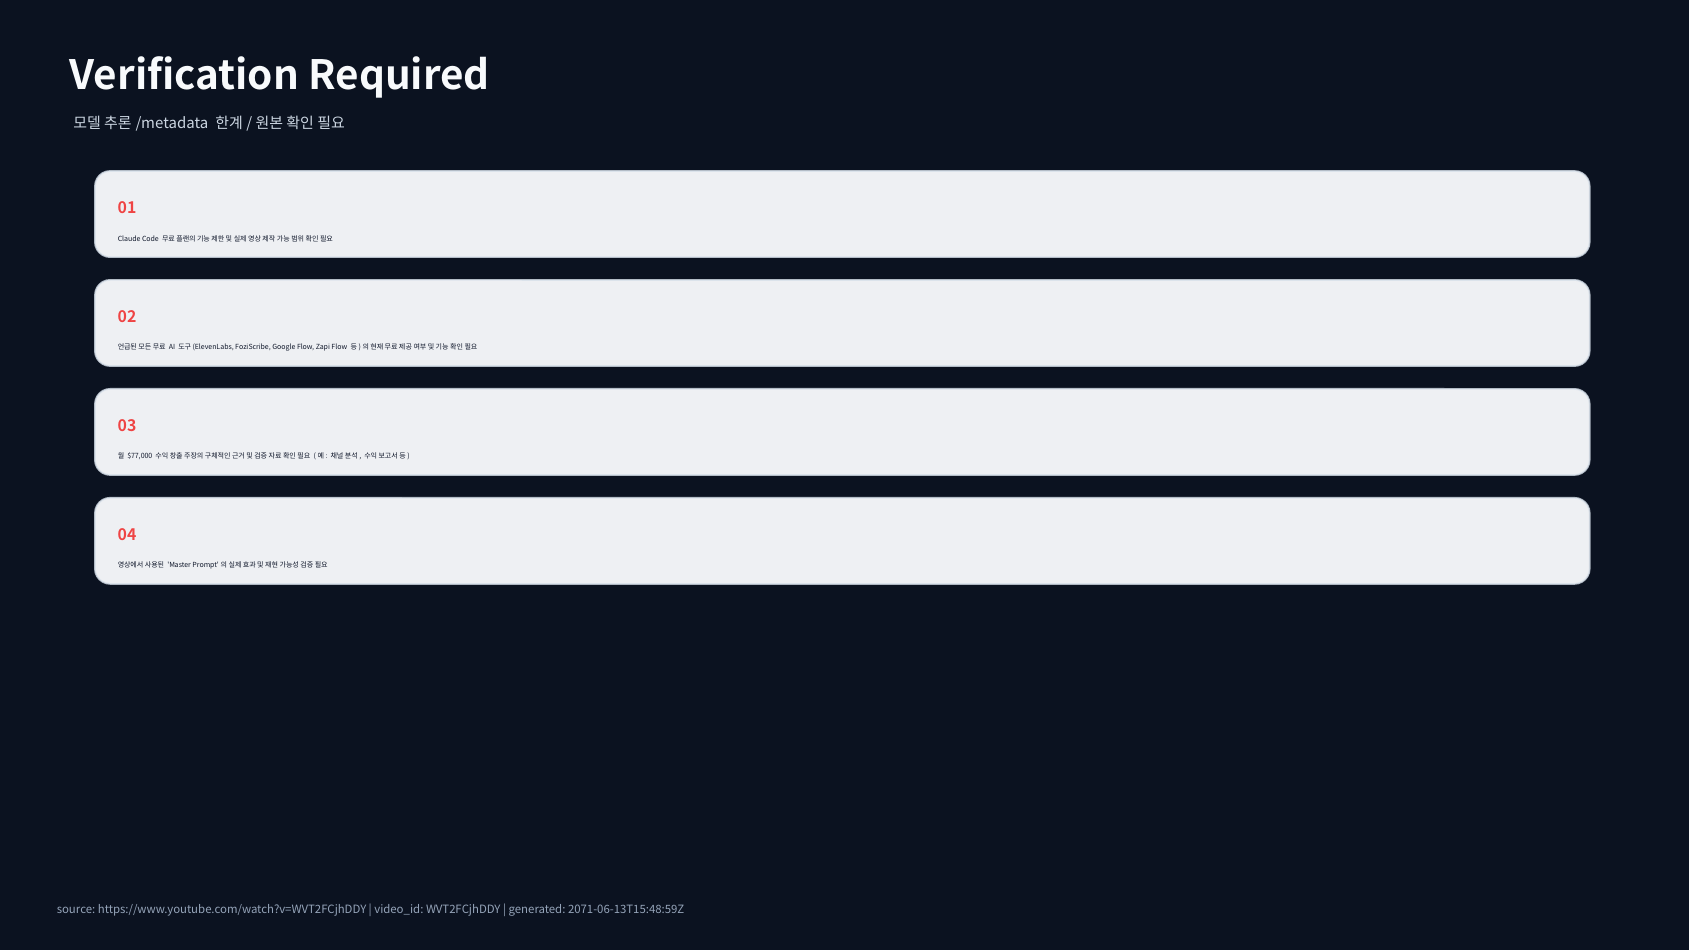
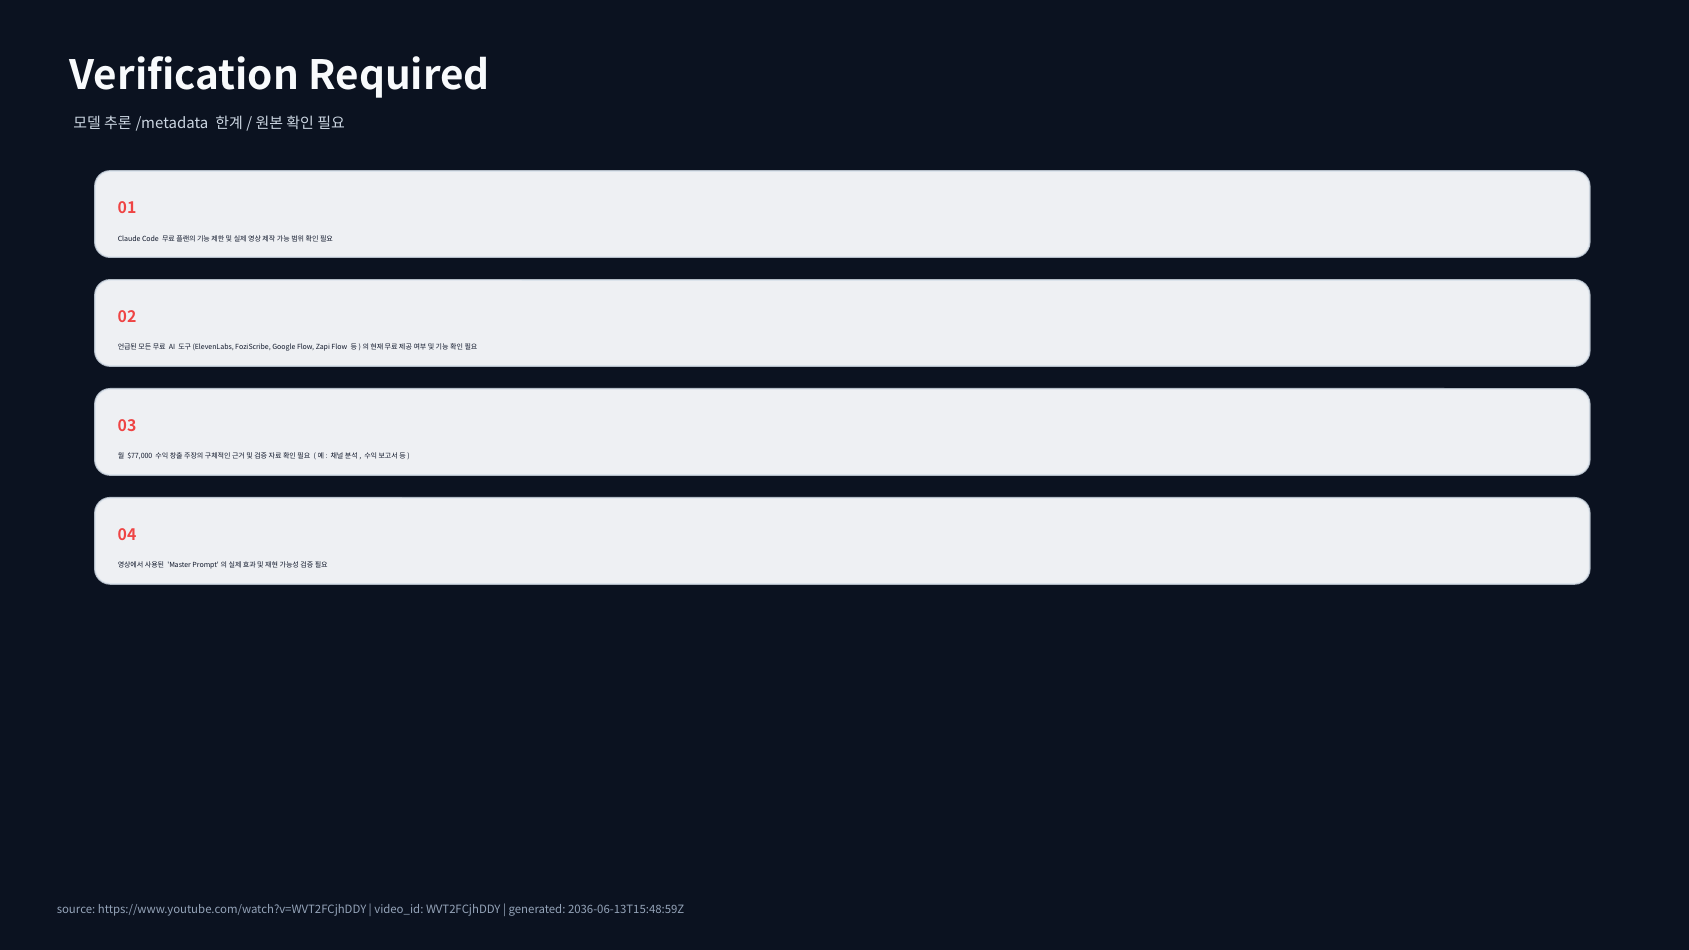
2071-06-13T15:48:59Z: 2071-06-13T15:48:59Z -> 2036-06-13T15:48:59Z (626, 910)
